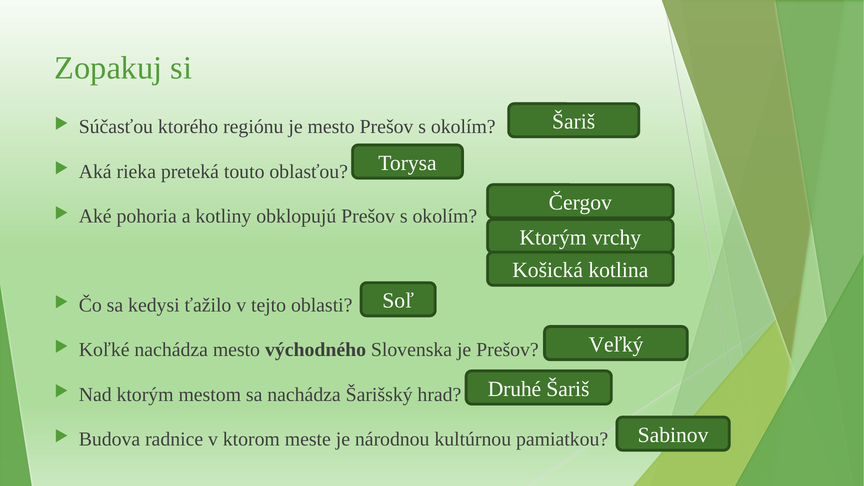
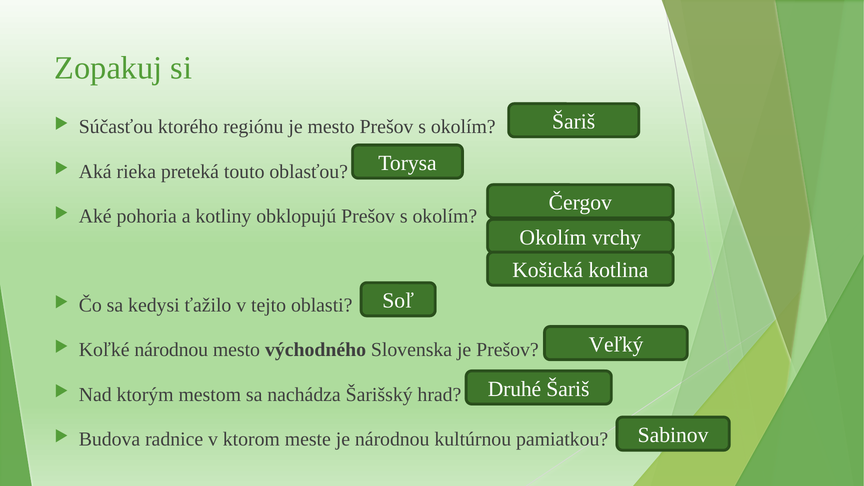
Ktorým: Ktorým -> Okolím (553, 237)
Koľké nachádza: nachádza -> národnou (171, 350)
